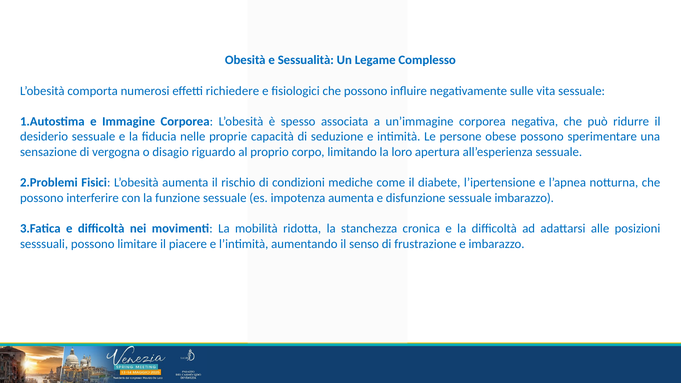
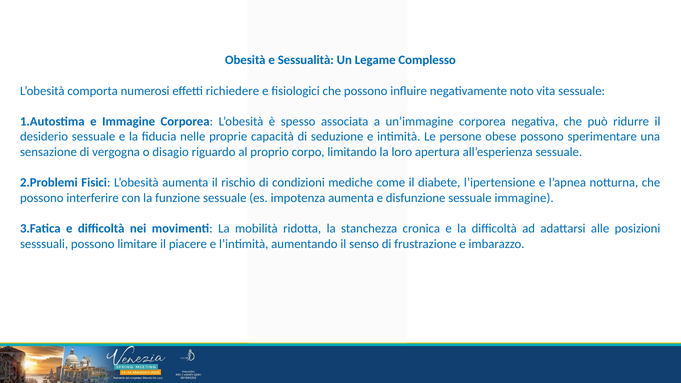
sulle: sulle -> noto (522, 91)
sessuale imbarazzo: imbarazzo -> immagine (524, 198)
